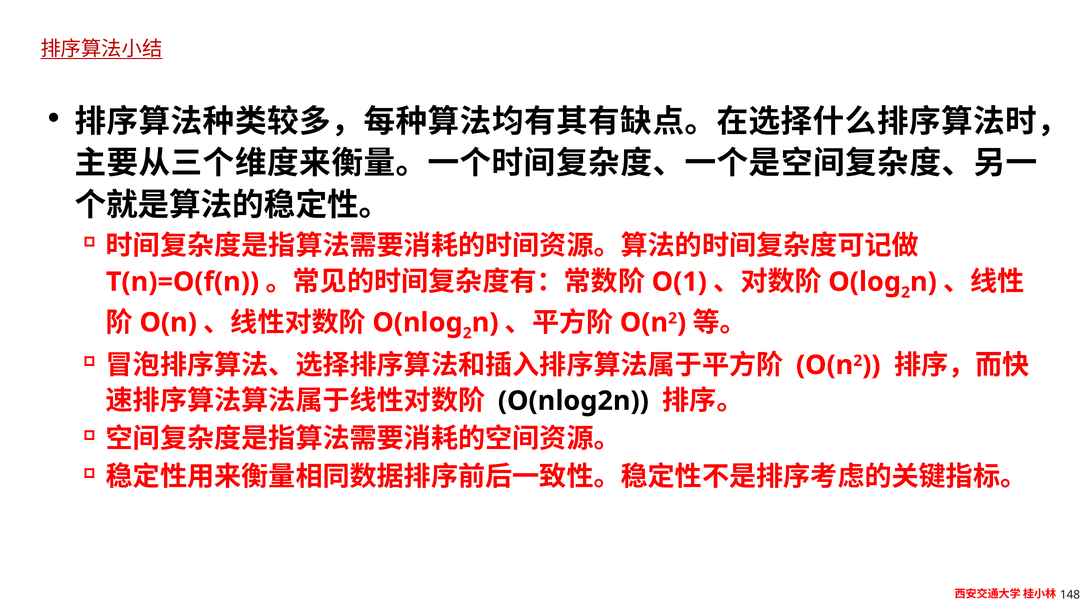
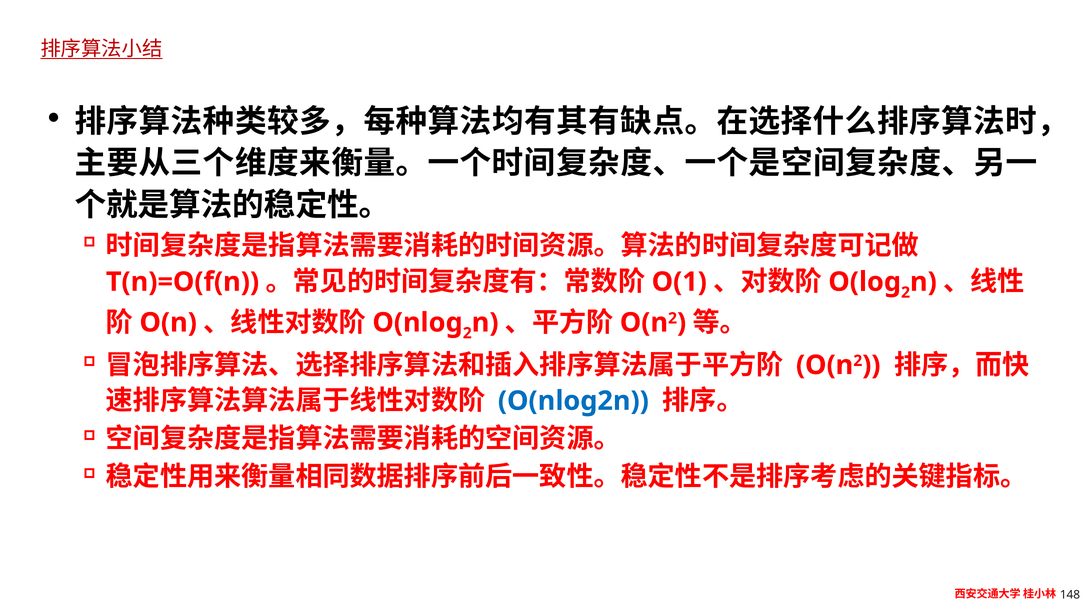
O(nlog2n colour: black -> blue (573, 401)
